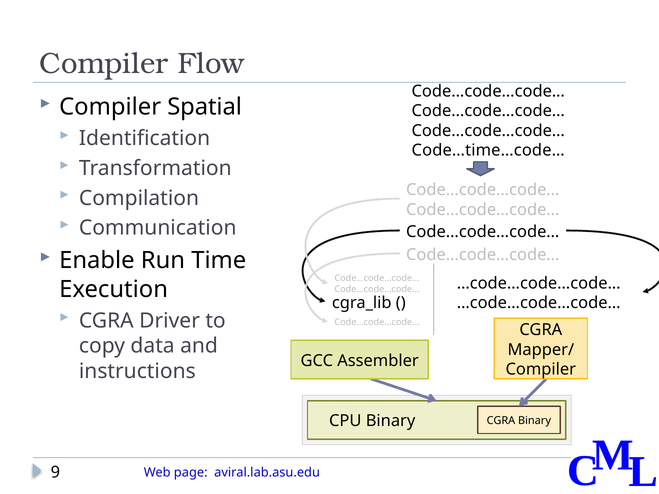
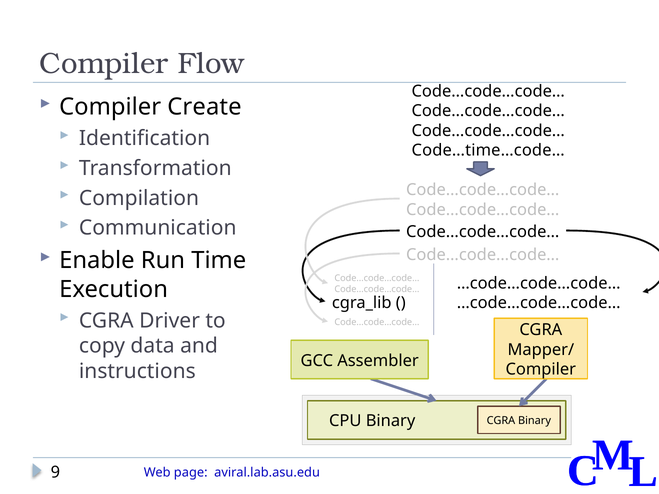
Spatial: Spatial -> Create (204, 107)
